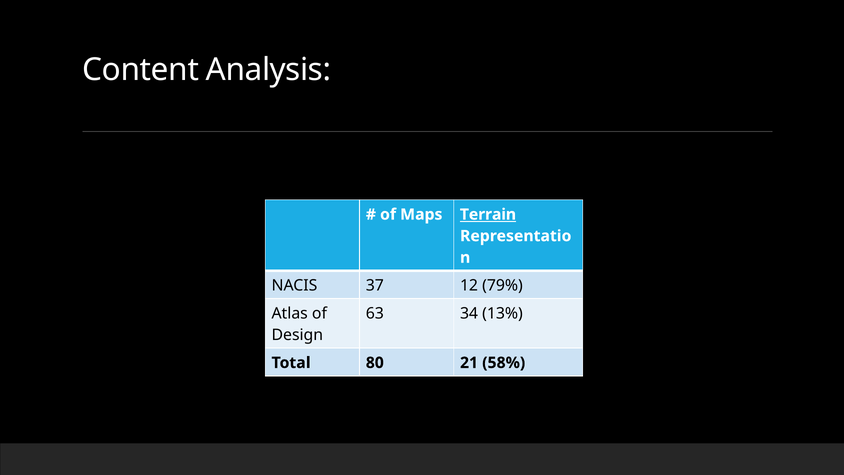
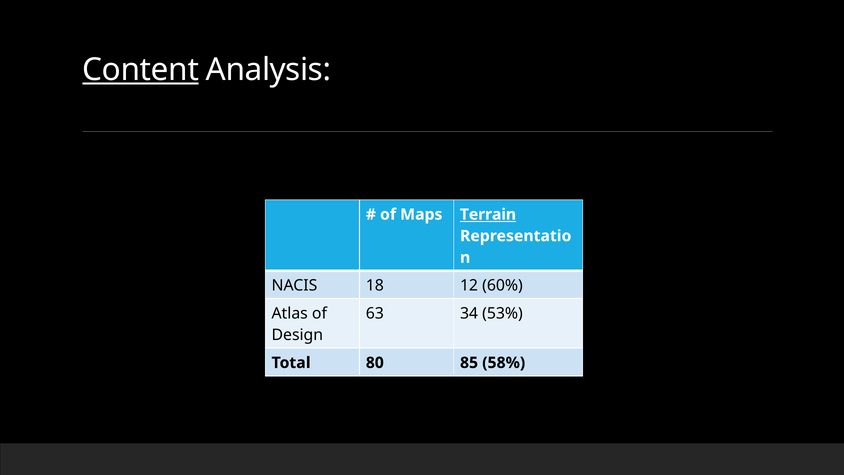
Content underline: none -> present (141, 70)
37: 37 -> 18 (375, 285)
79%: 79% -> 60% (503, 285)
13%: 13% -> 53% (503, 313)
21: 21 -> 85 (469, 363)
